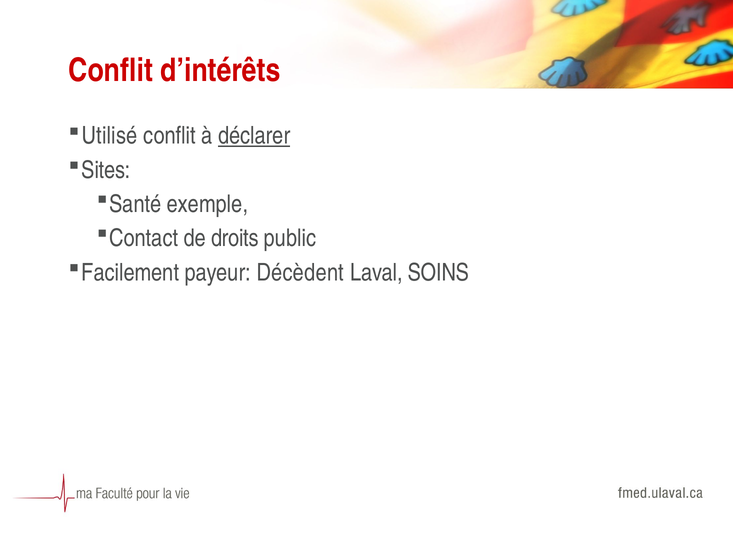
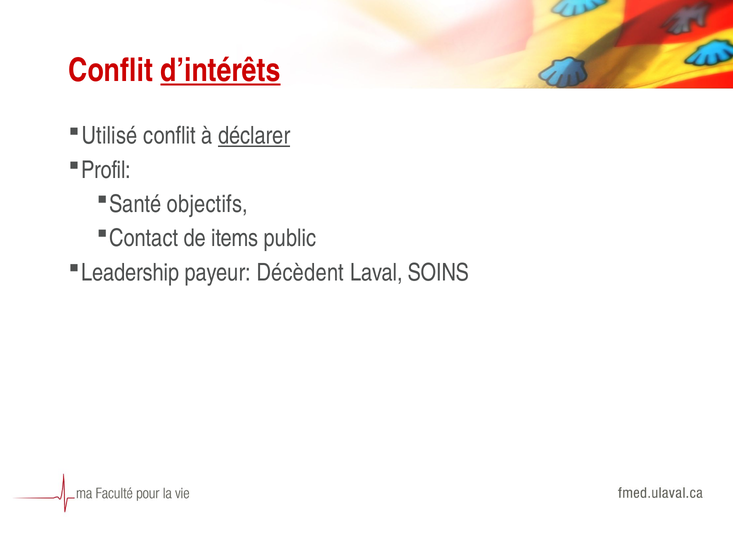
d’intérêts underline: none -> present (220, 71)
Sites: Sites -> Profil (106, 170)
exemple: exemple -> objectifs (207, 205)
droits: droits -> items (235, 239)
Facilement: Facilement -> Leadership (130, 273)
